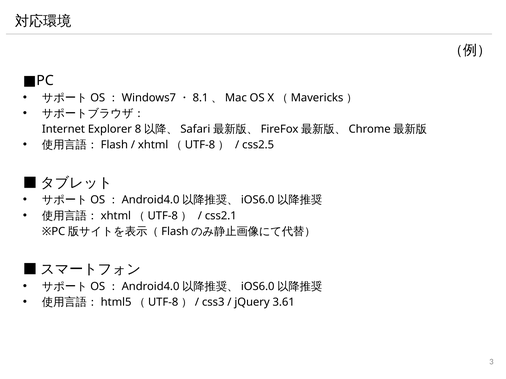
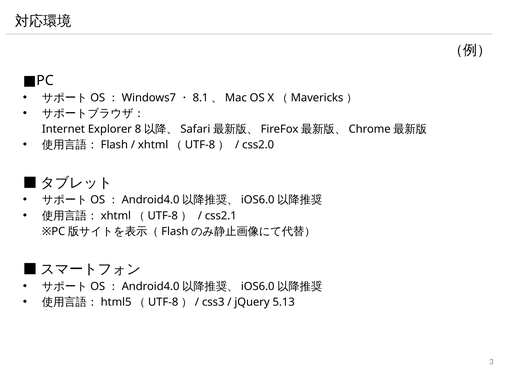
css2.5: css2.5 -> css2.0 (258, 145)
3.61: 3.61 -> 5.13 (284, 303)
